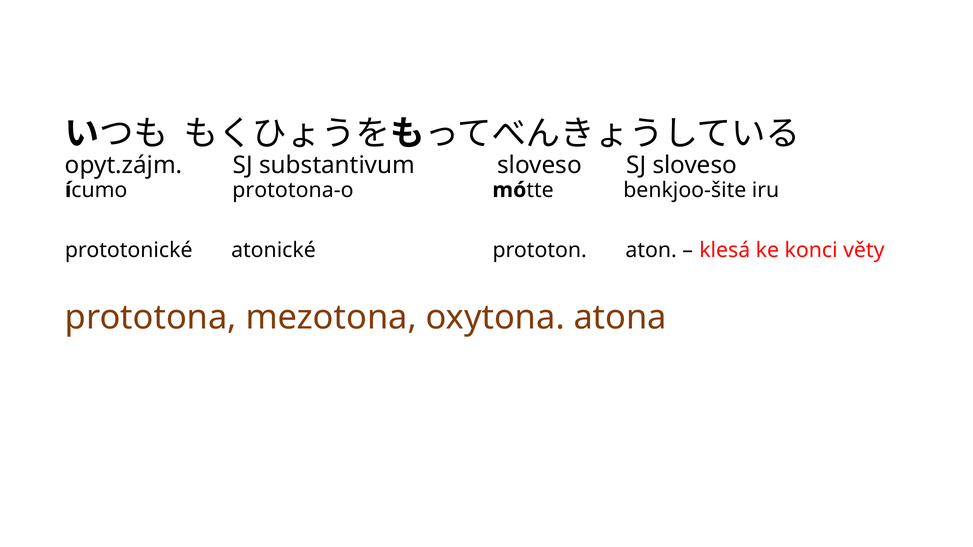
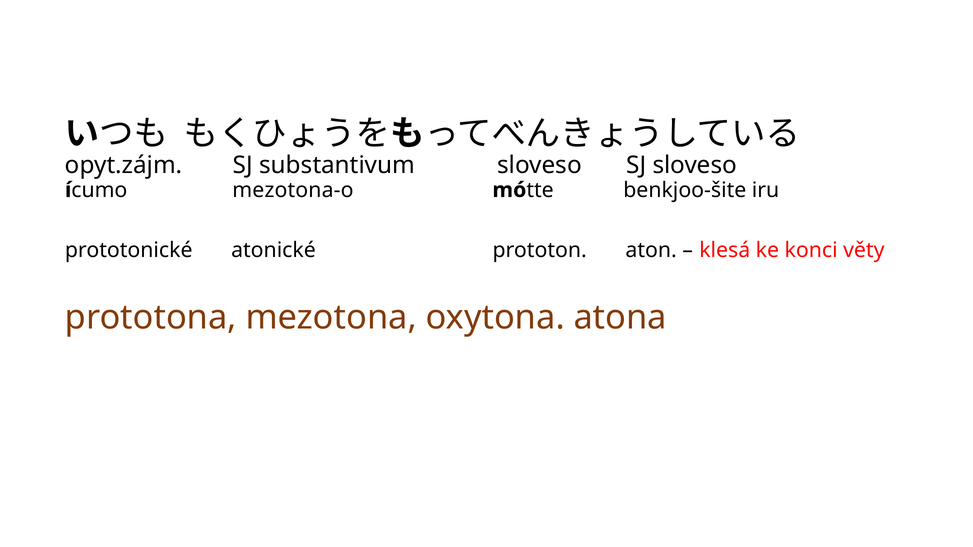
prototona-o: prototona-o -> mezotona-o (293, 190)
